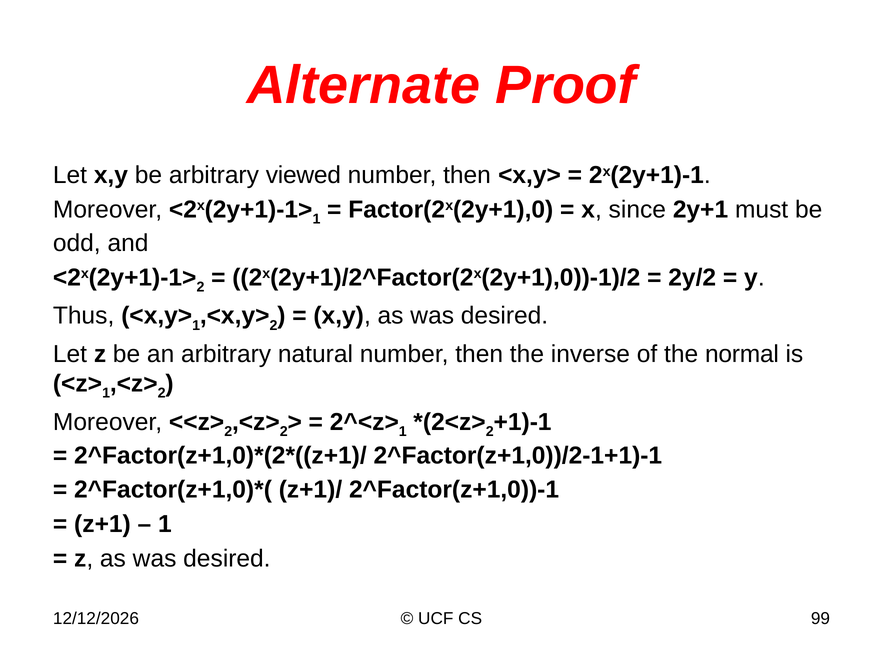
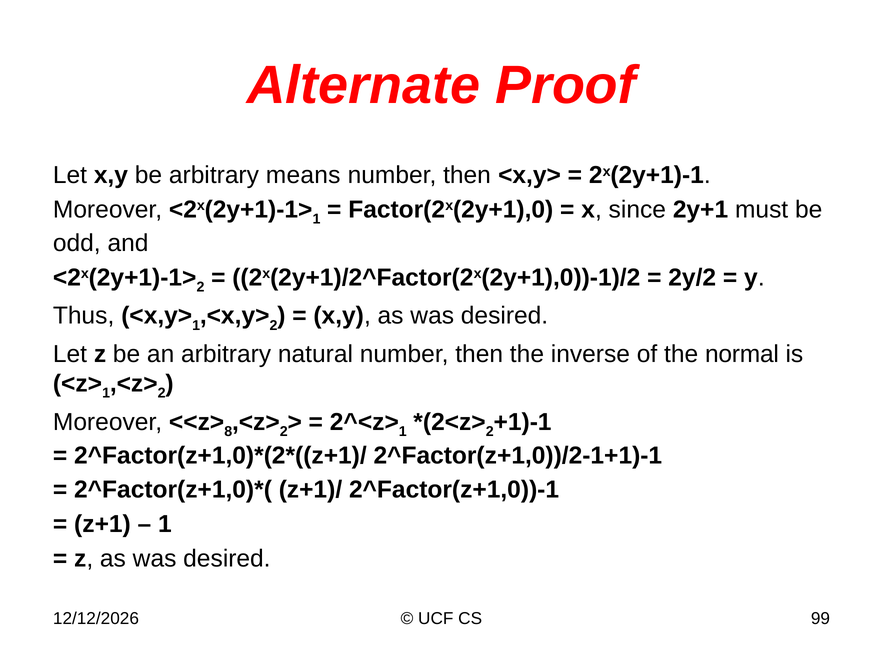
viewed: viewed -> means (303, 175)
2: 2 -> 8 (228, 432)
